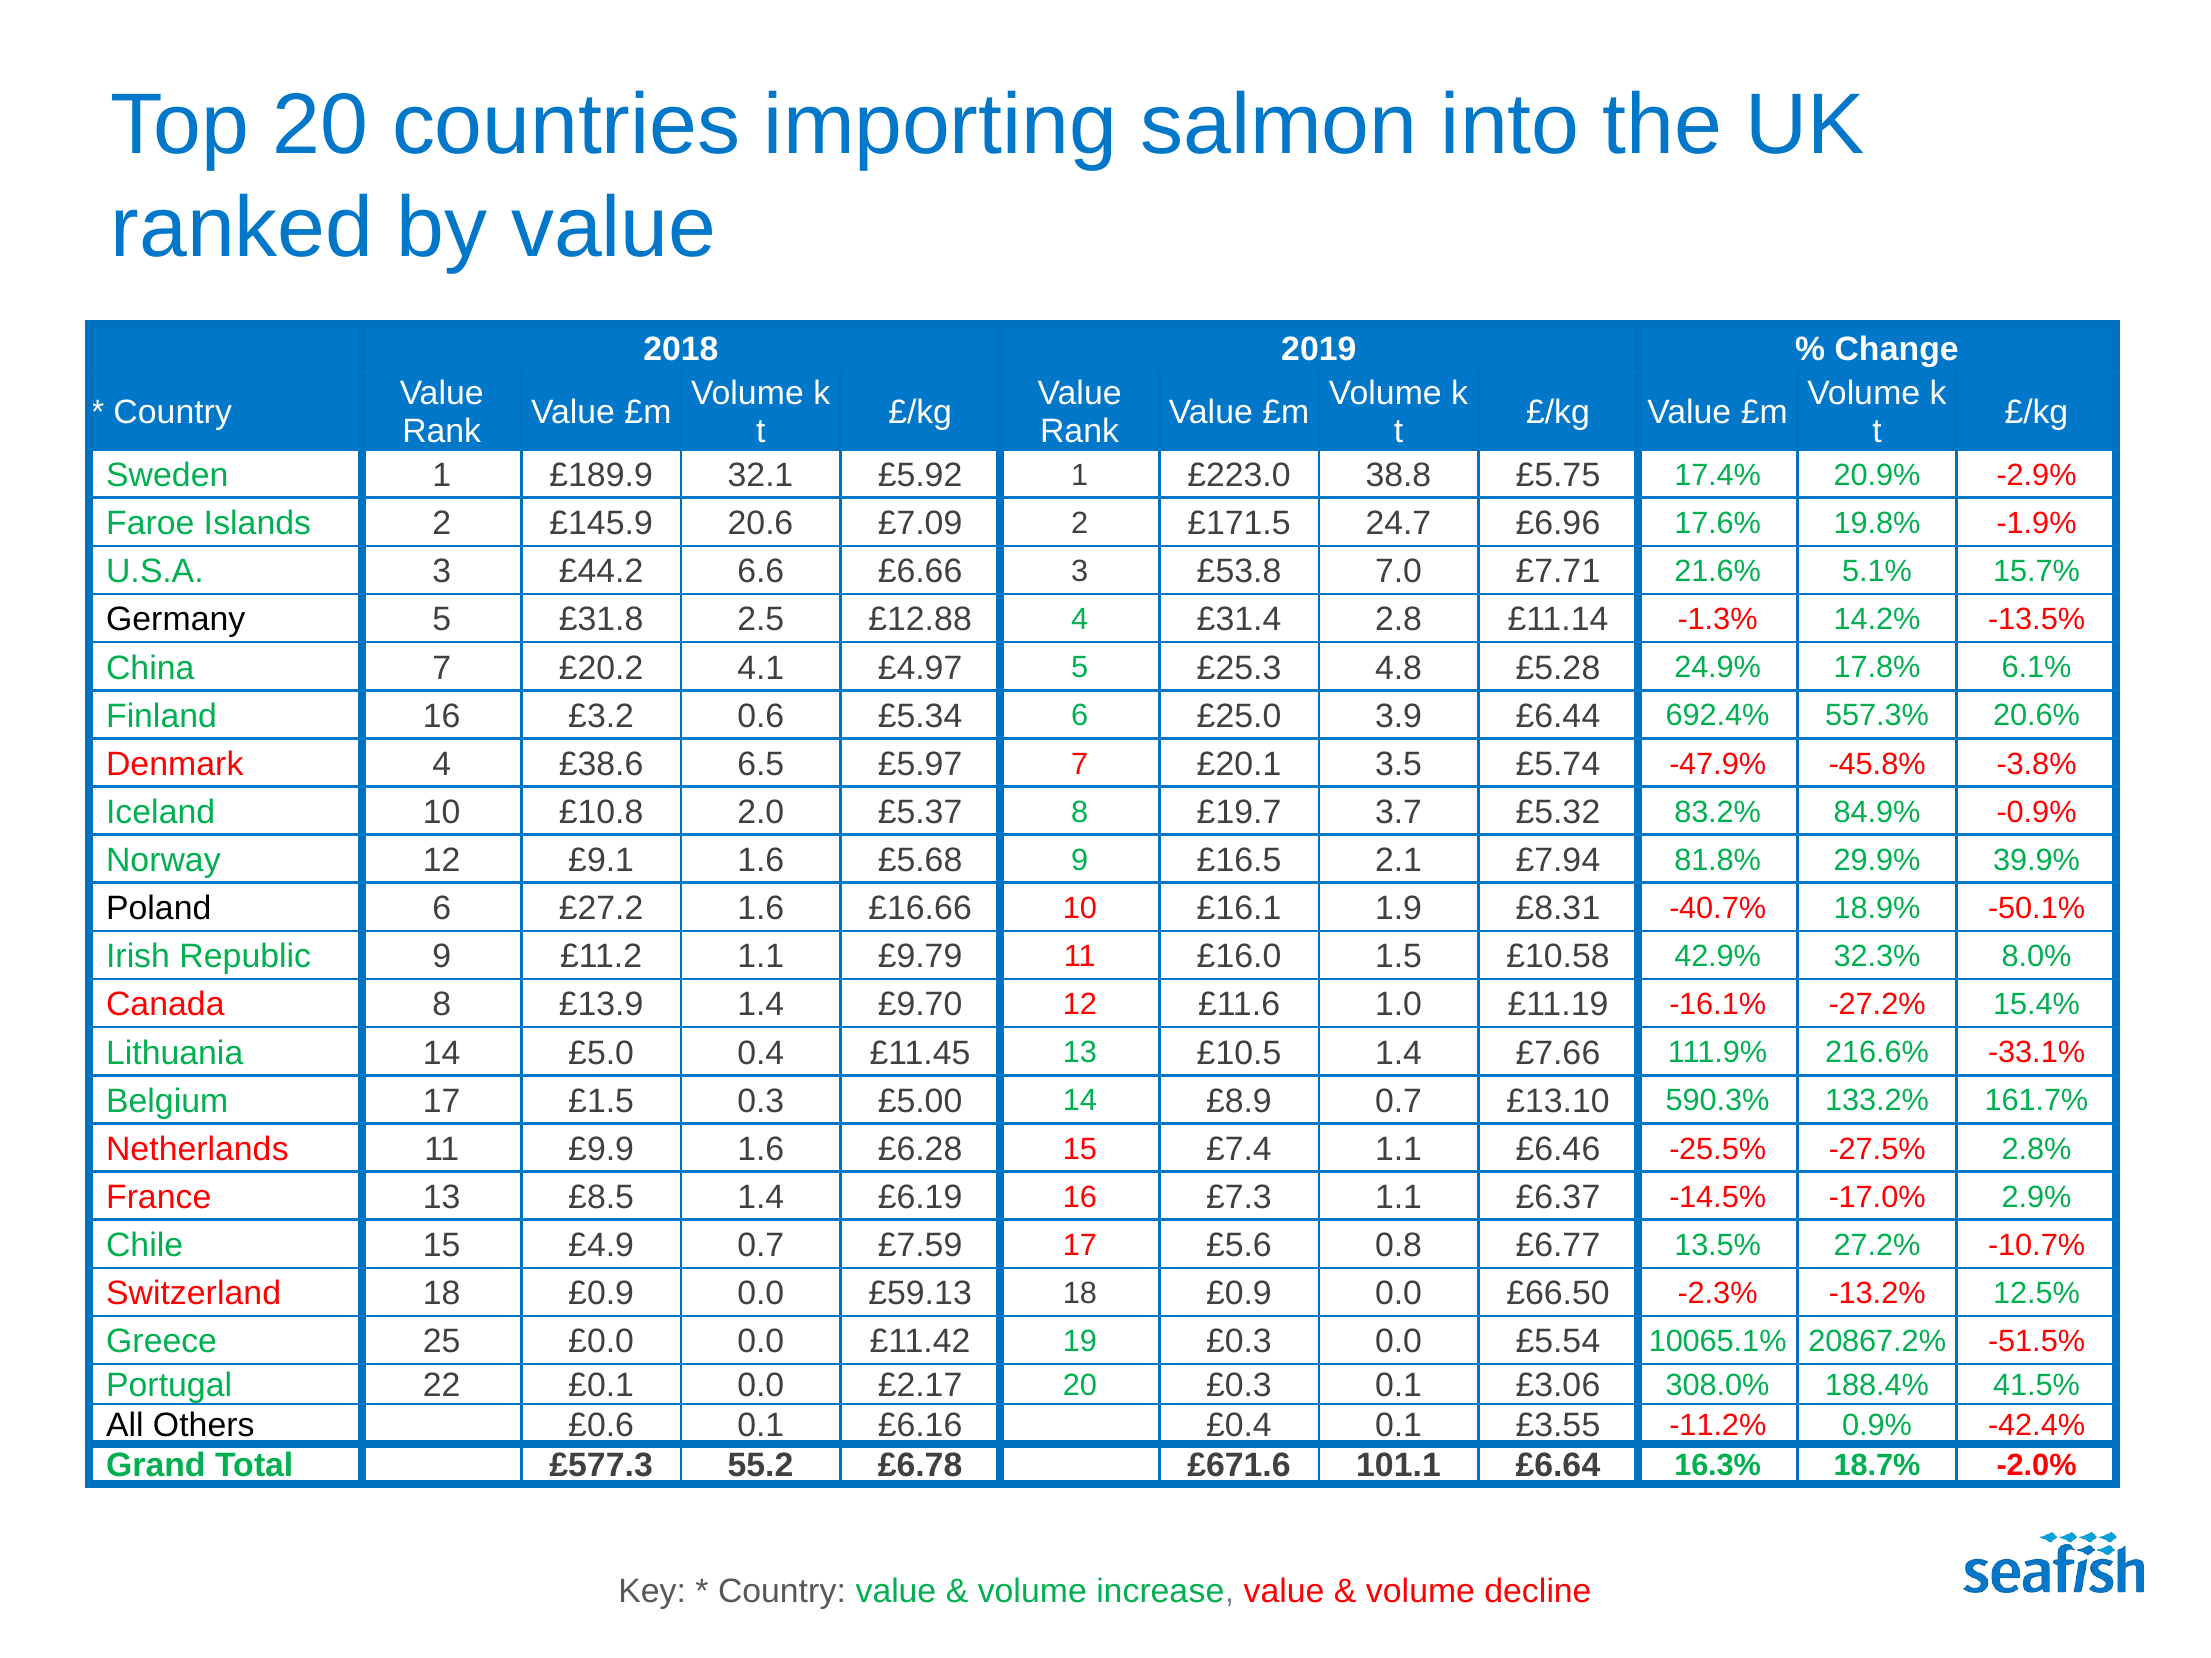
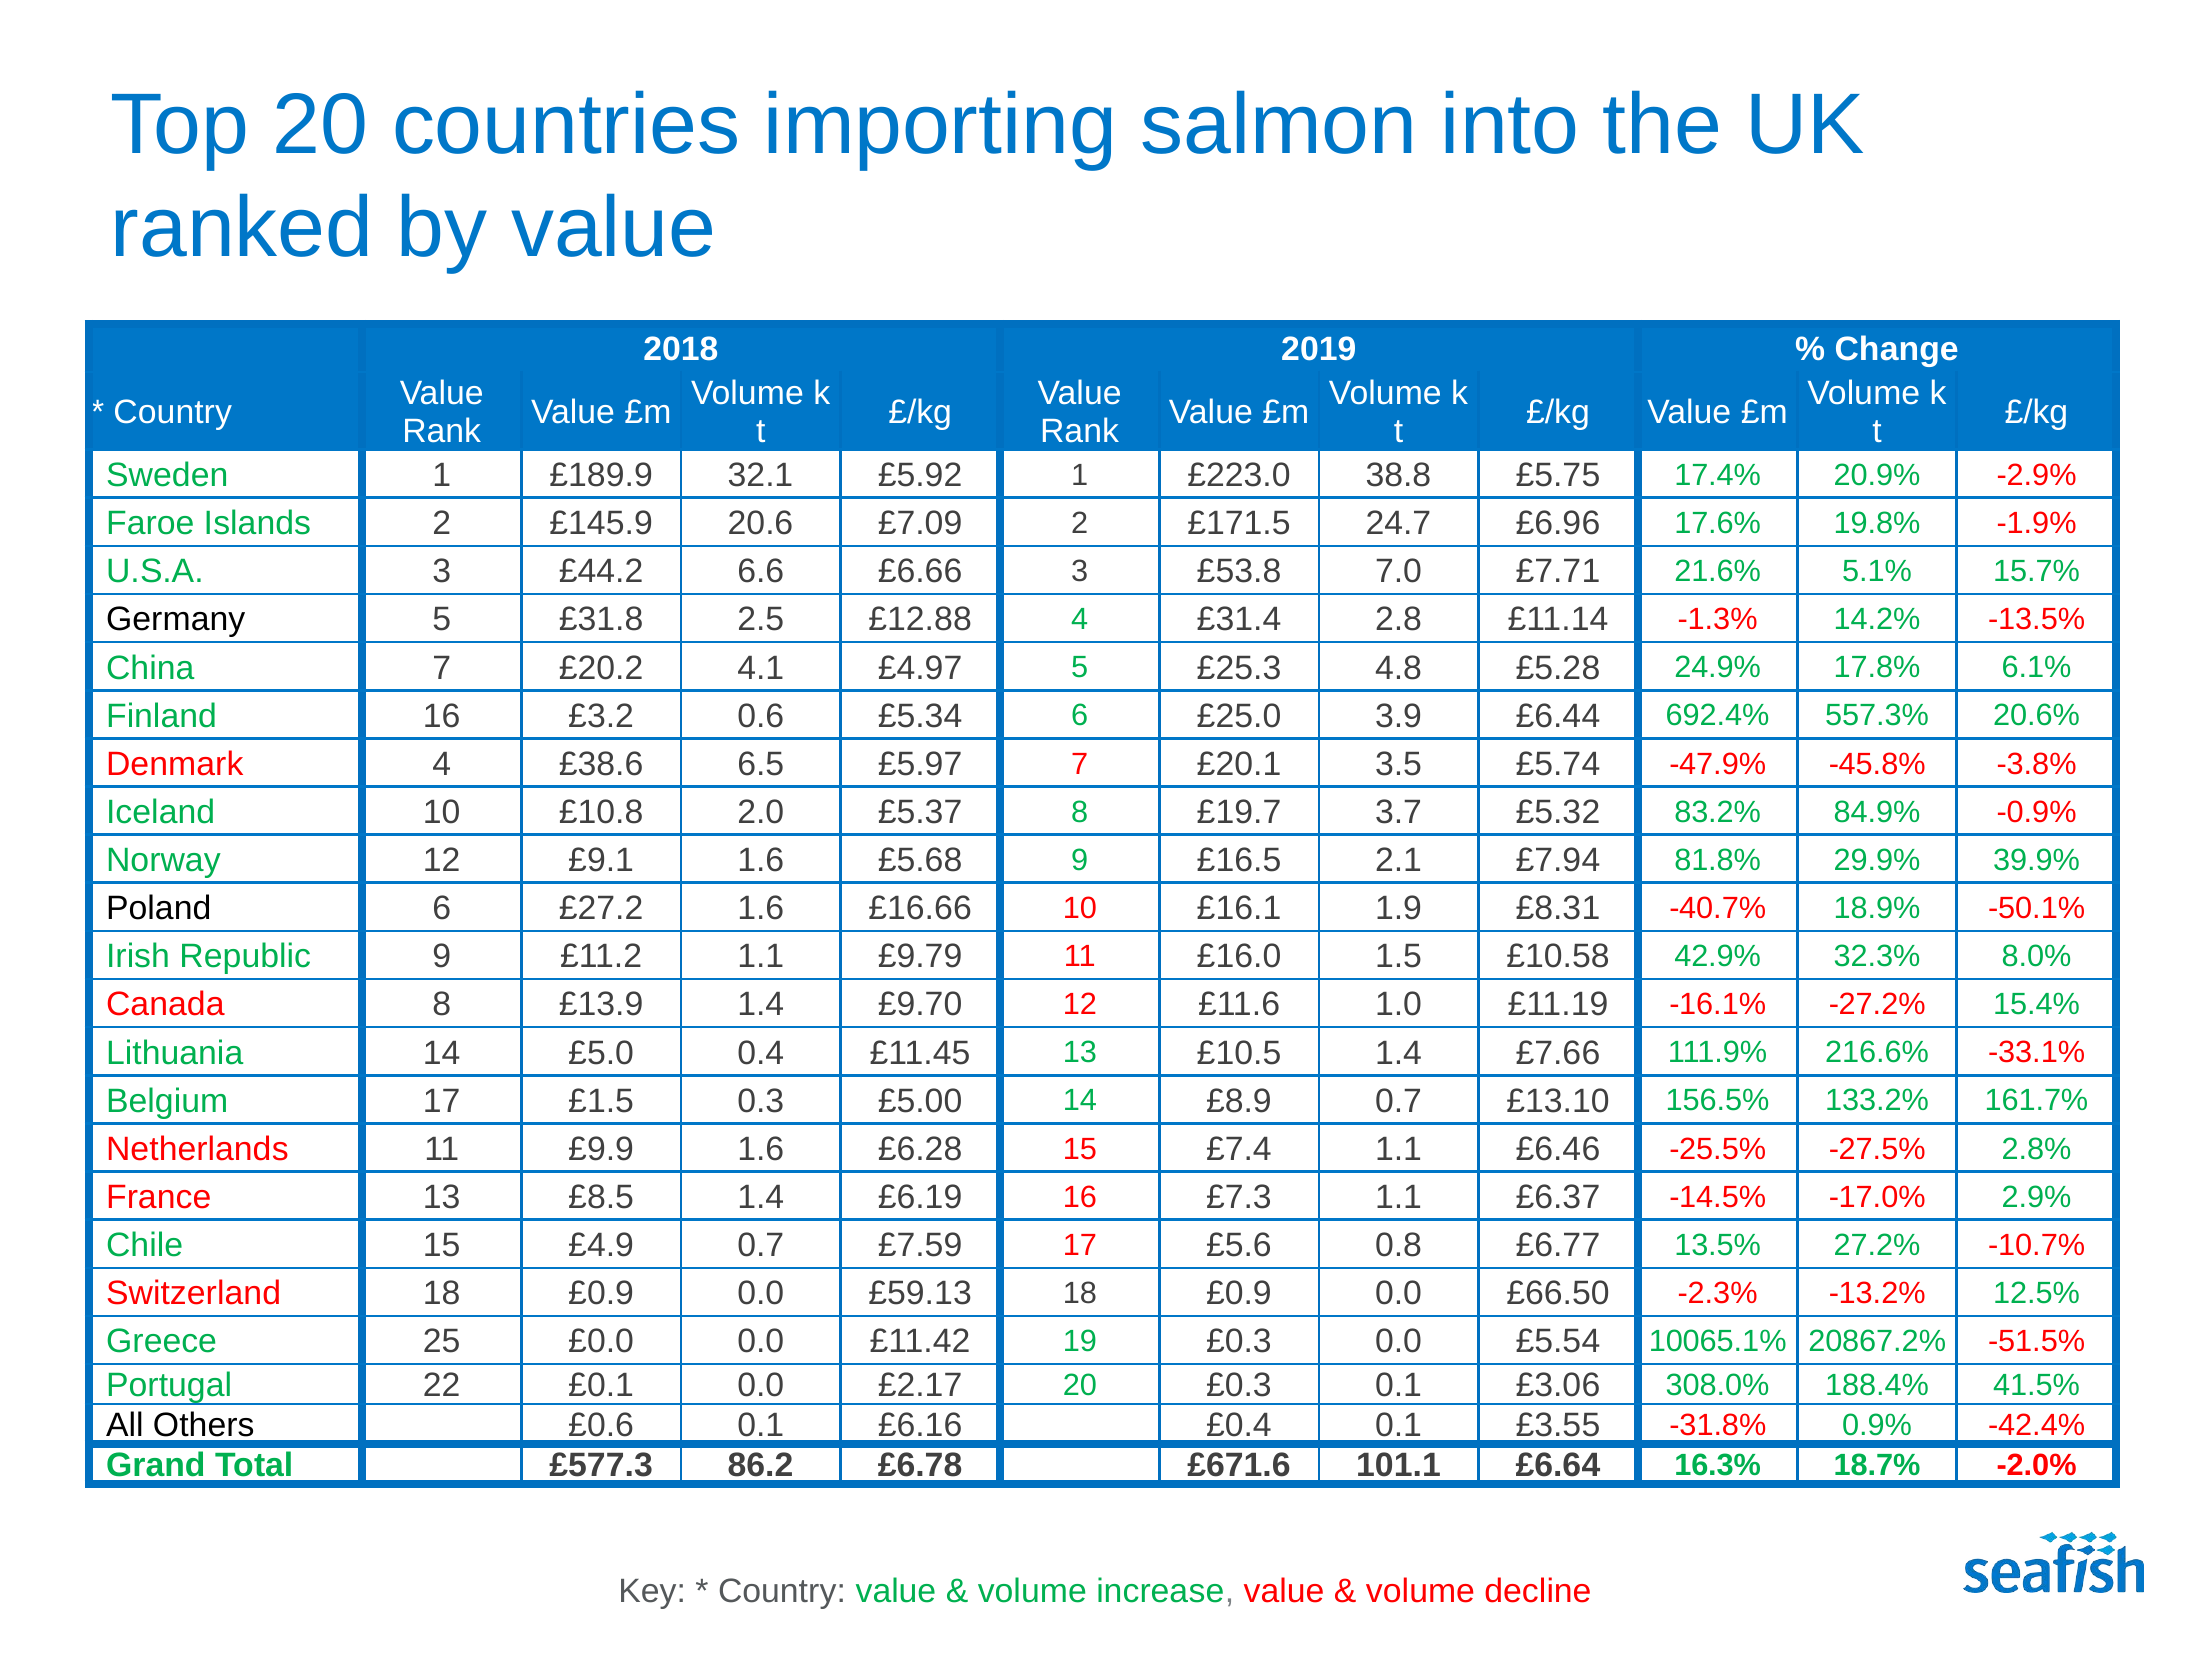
590.3%: 590.3% -> 156.5% (1718, 1101)
-11.2%: -11.2% -> -31.8% (1718, 1426)
55.2: 55.2 -> 86.2 (761, 1466)
